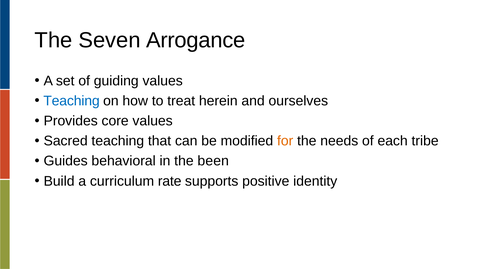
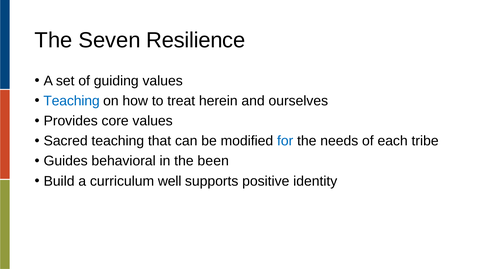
Arrogance: Arrogance -> Resilience (196, 40)
for colour: orange -> blue (285, 141)
rate: rate -> well (170, 181)
